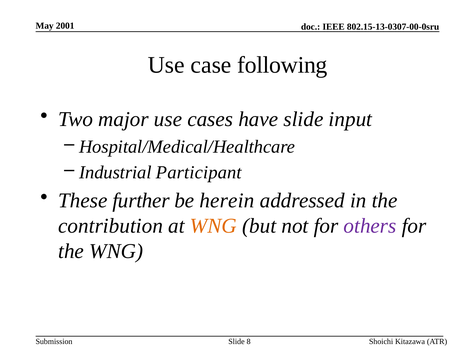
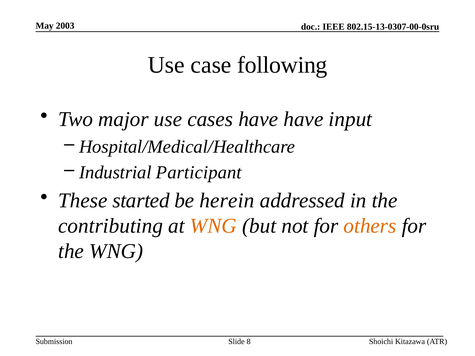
2001: 2001 -> 2003 (65, 26)
have slide: slide -> have (303, 119)
further: further -> started (141, 201)
contribution: contribution -> contributing (111, 226)
others colour: purple -> orange (370, 226)
